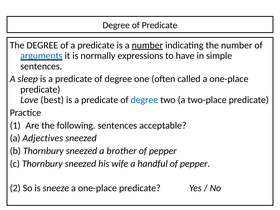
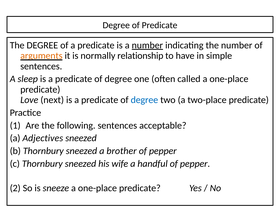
arguments colour: blue -> orange (41, 56)
expressions: expressions -> relationship (140, 56)
best: best -> next (52, 100)
